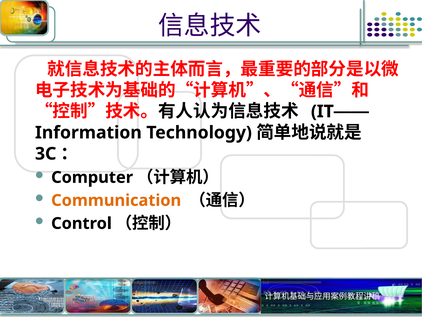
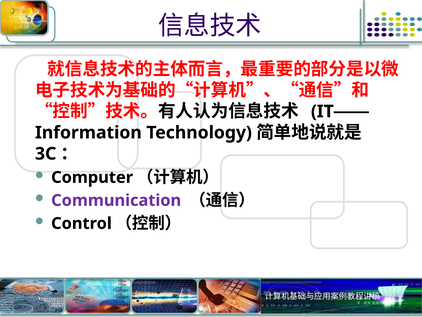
Communication colour: orange -> purple (116, 200)
